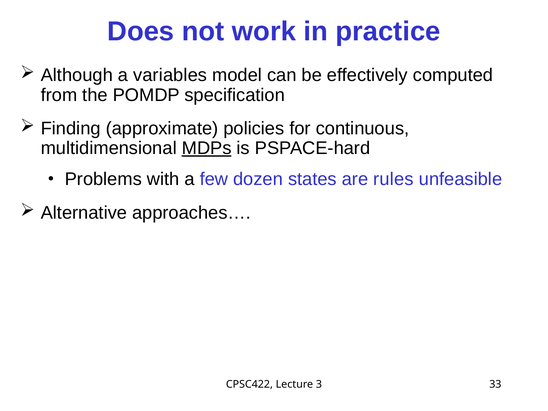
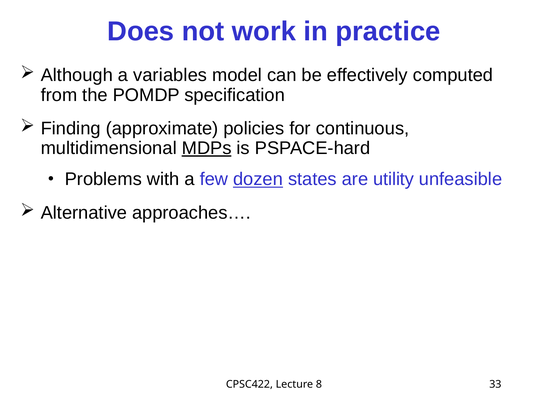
dozen underline: none -> present (258, 179)
rules: rules -> utility (394, 179)
3: 3 -> 8 (319, 384)
